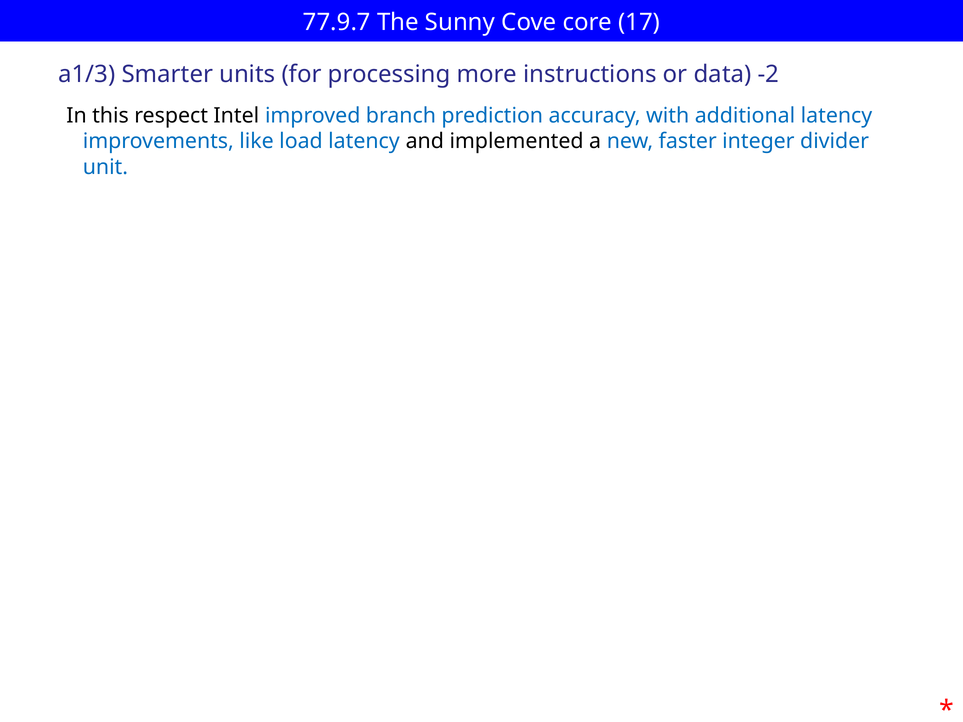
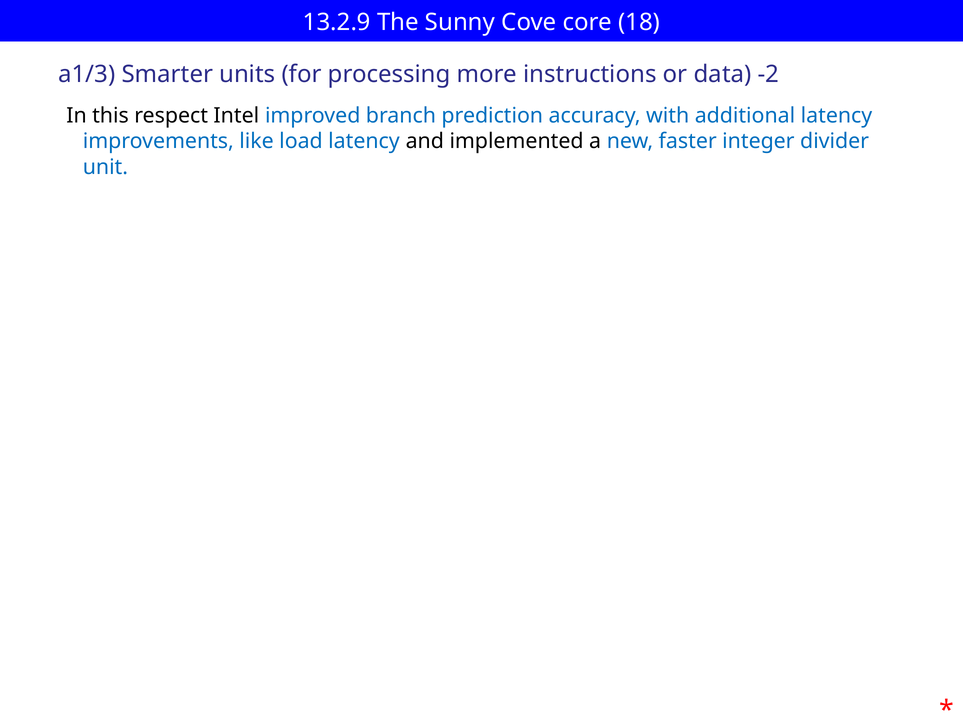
77.9.7: 77.9.7 -> 13.2.9 (337, 22)
17: 17 -> 18 (639, 22)
